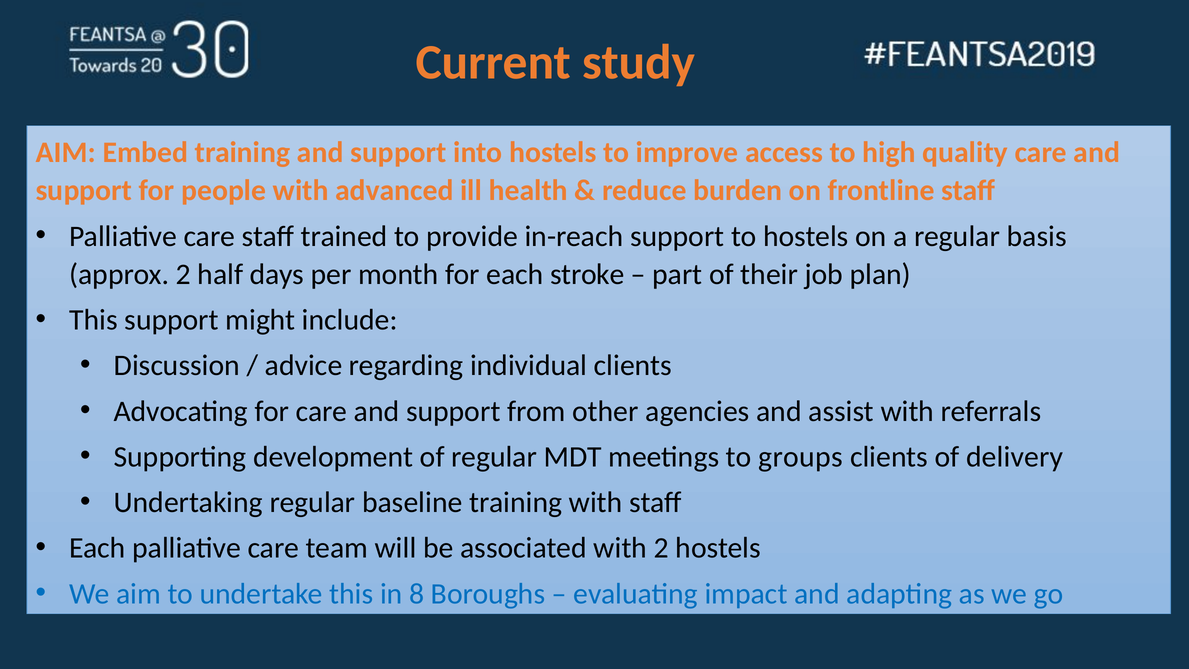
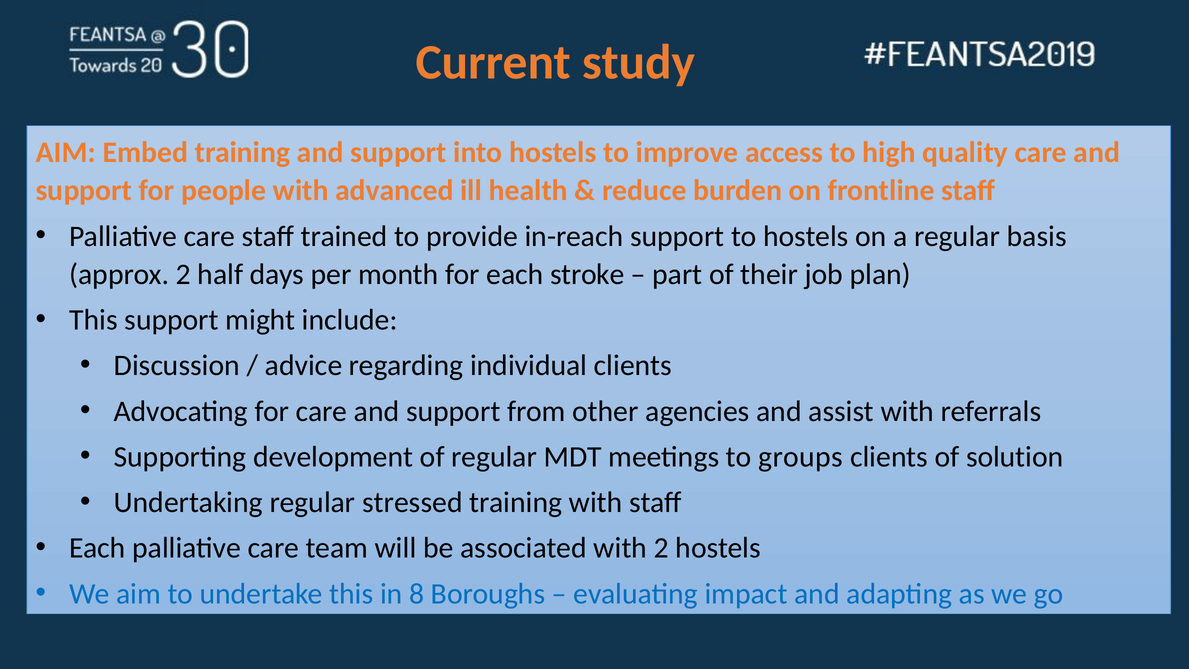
delivery: delivery -> solution (1015, 457)
baseline: baseline -> stressed (412, 502)
